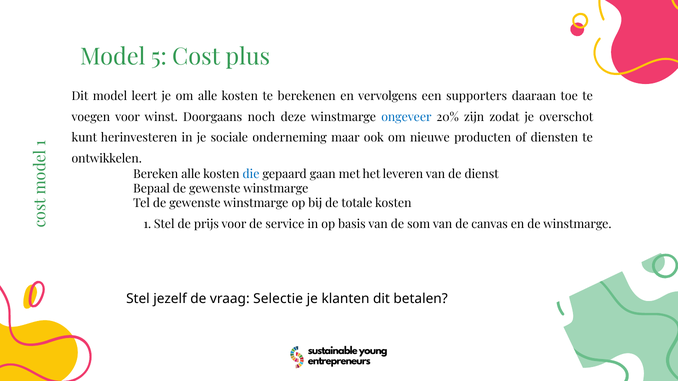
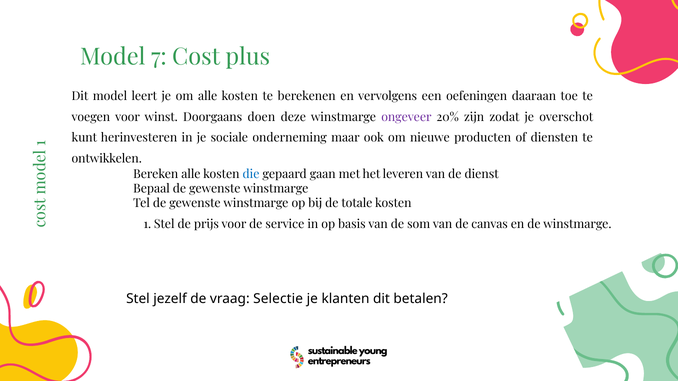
5: 5 -> 7 (159, 57)
supporters: supporters -> oefeningen (477, 96)
noch: noch -> doen (261, 117)
ongeveer colour: blue -> purple (406, 117)
